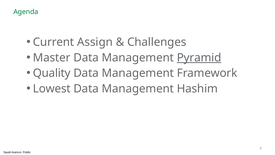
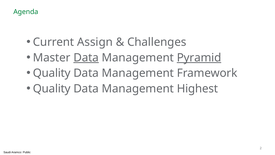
Data underline: none -> present (86, 58)
Lowest: Lowest -> Quality (52, 89)
Hashim: Hashim -> Highest (197, 89)
